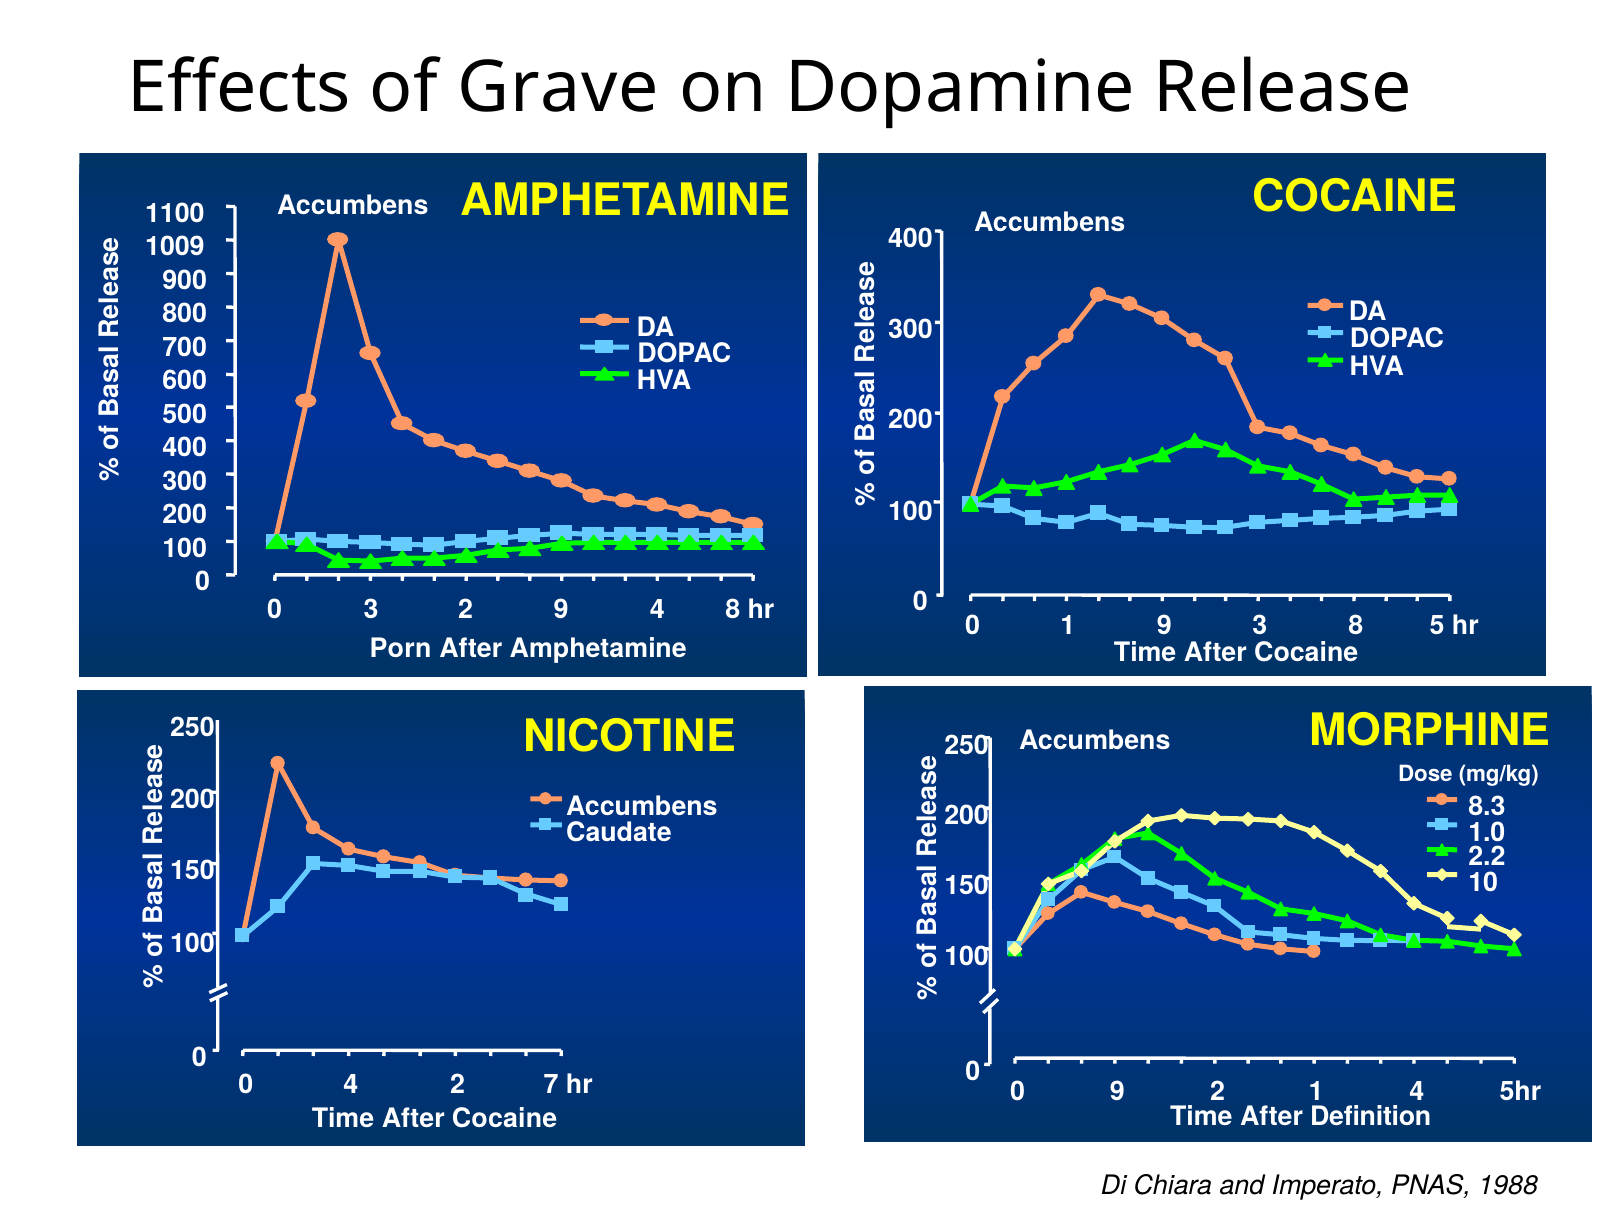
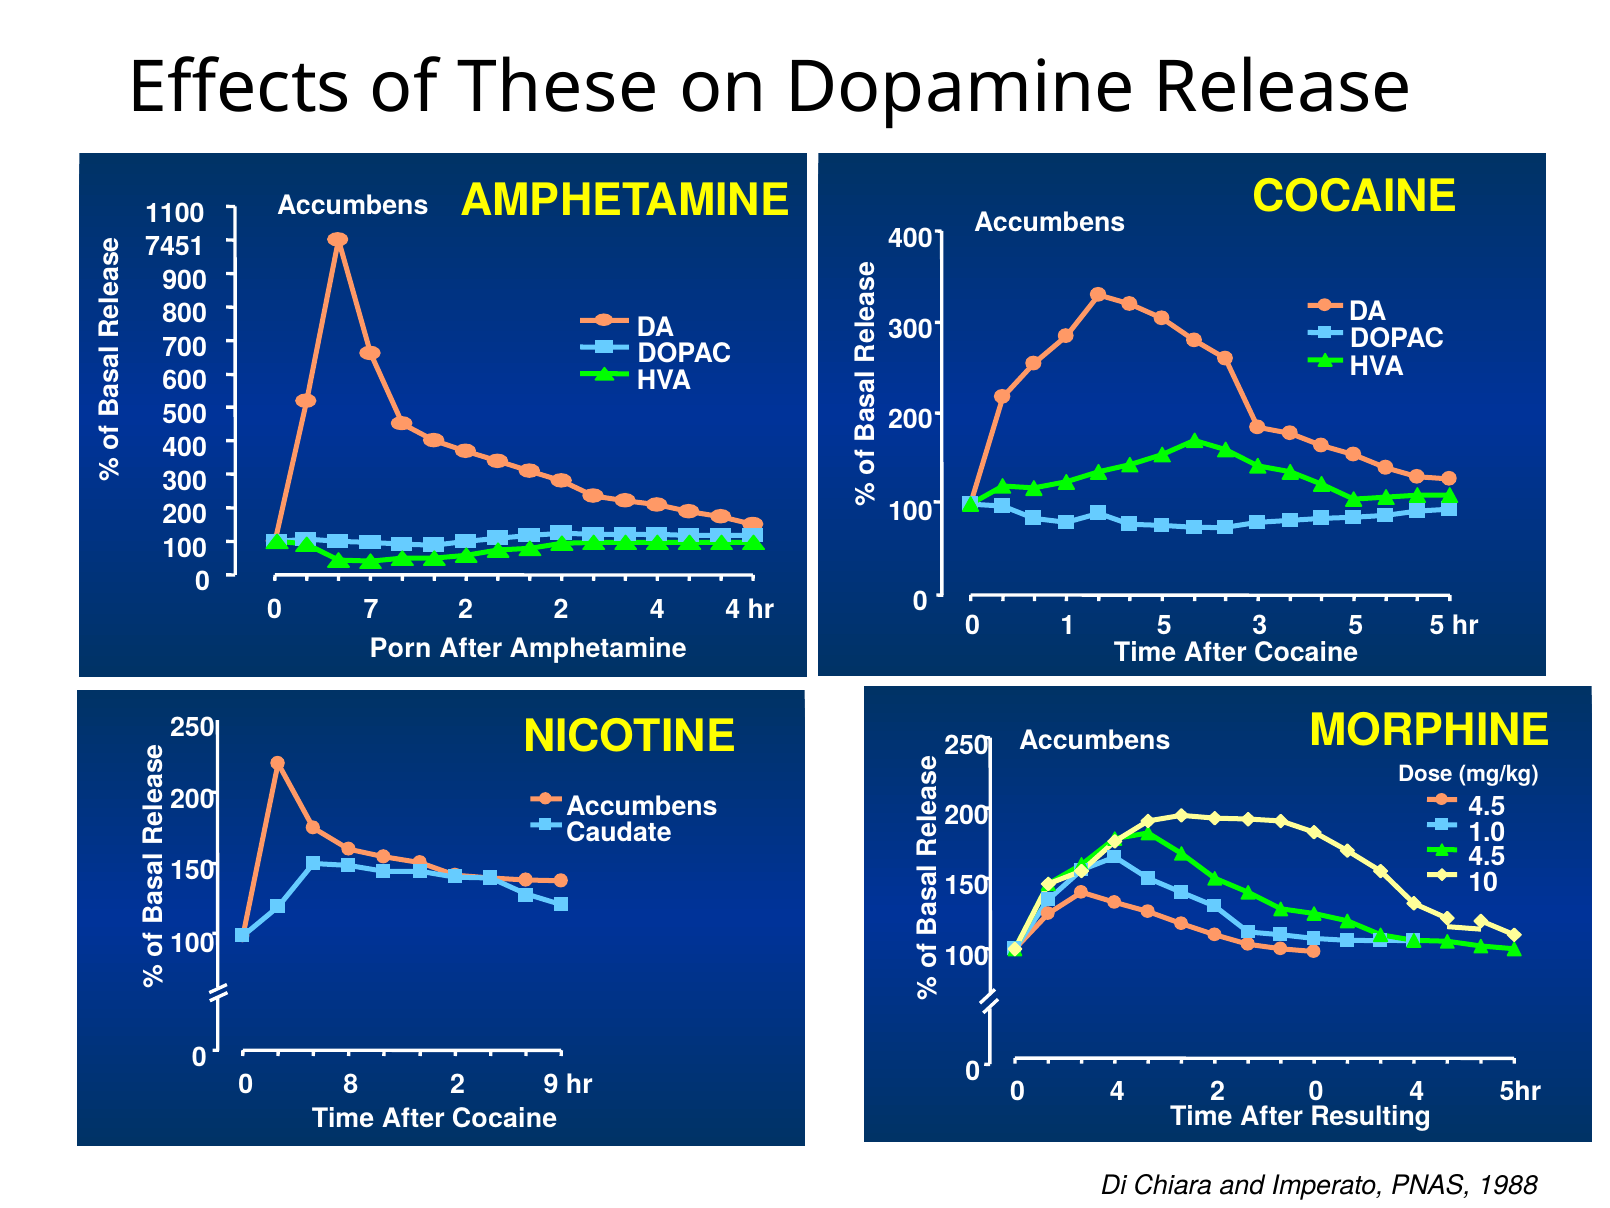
Grave: Grave -> These (558, 88)
1009: 1009 -> 7451 (175, 247)
0 3: 3 -> 7 (371, 609)
2 9: 9 -> 2 (561, 609)
4 8: 8 -> 4 (733, 609)
1 9: 9 -> 5 (1164, 626)
3 8: 8 -> 5 (1356, 626)
8.3: 8.3 -> 4.5 (1487, 807)
2.2: 2.2 -> 4.5 (1487, 857)
0 4: 4 -> 8 (351, 1084)
7: 7 -> 9 (551, 1084)
9: 9 -> 4 (1117, 1091)
2 1: 1 -> 0 (1316, 1091)
Definition: Definition -> Resulting (1371, 1116)
